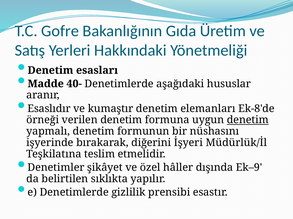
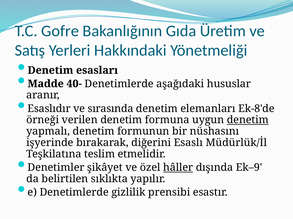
kumaştır: kumaştır -> sırasında (111, 109)
İşyeri: İşyeri -> Esaslı (188, 143)
hâller underline: none -> present (178, 168)
